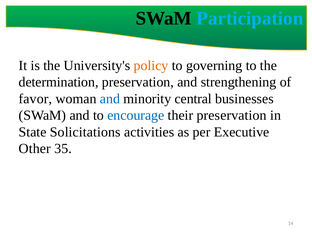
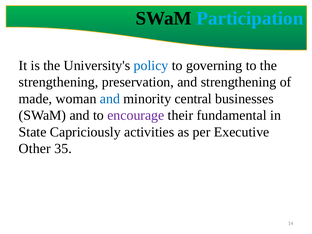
policy colour: orange -> blue (151, 65)
determination: determination -> strengthening (59, 82)
favor: favor -> made (35, 99)
encourage colour: blue -> purple (136, 115)
their preservation: preservation -> fundamental (232, 115)
Solicitations: Solicitations -> Capriciously (85, 132)
